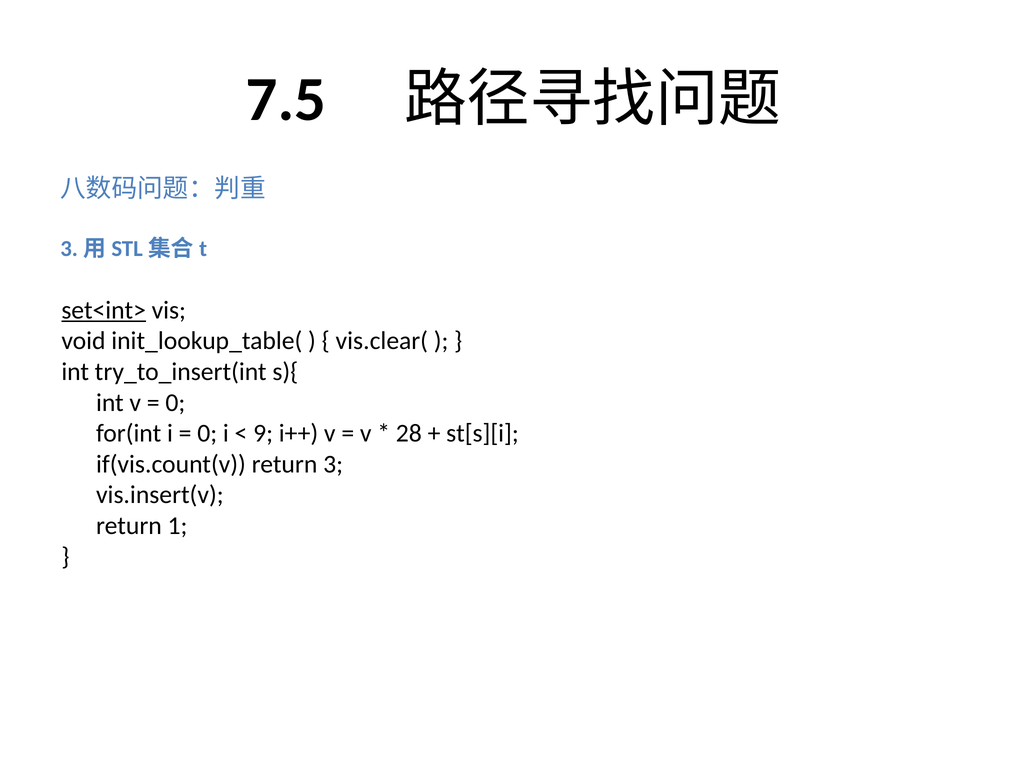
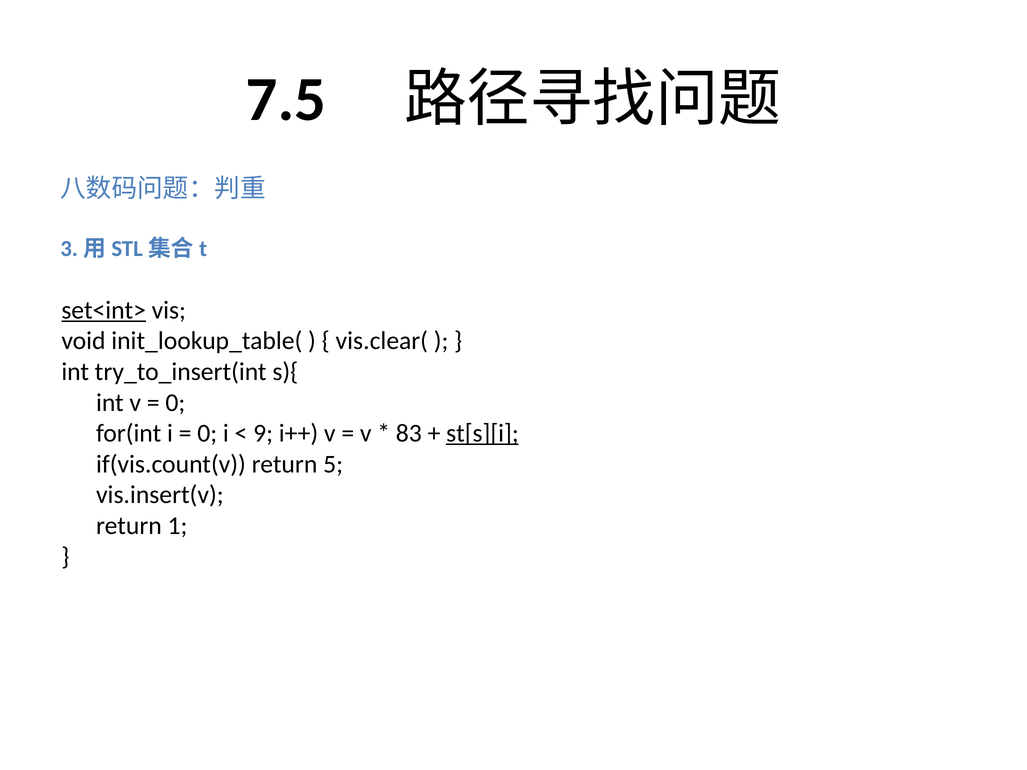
28: 28 -> 83 (409, 434)
st[s][i underline: none -> present (482, 434)
3: 3 -> 5 (333, 464)
